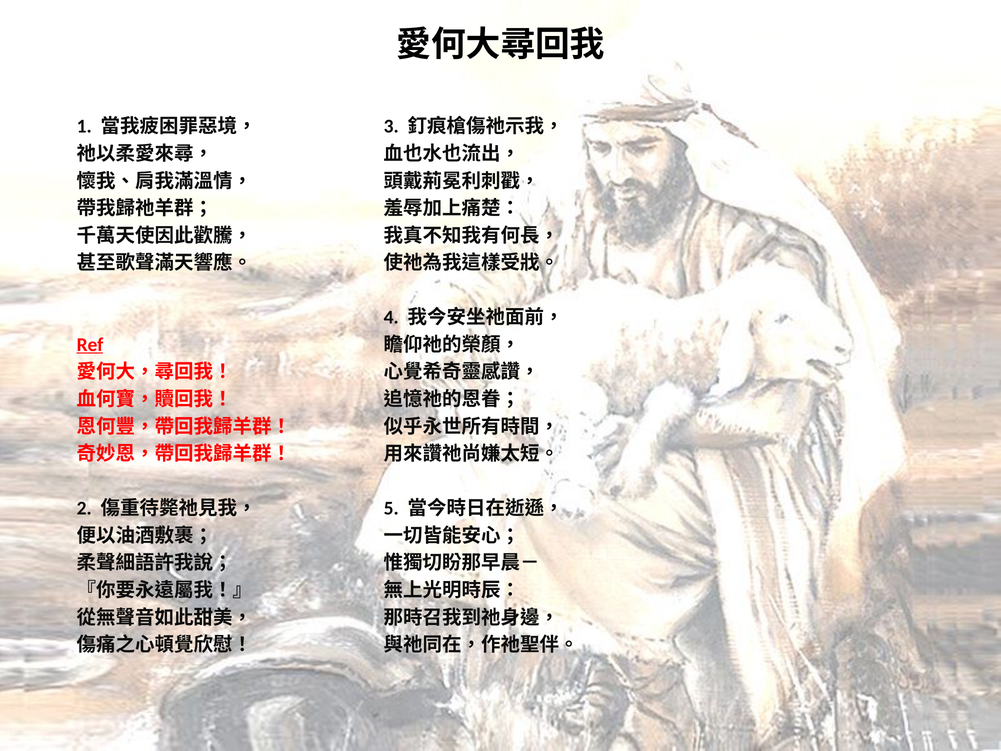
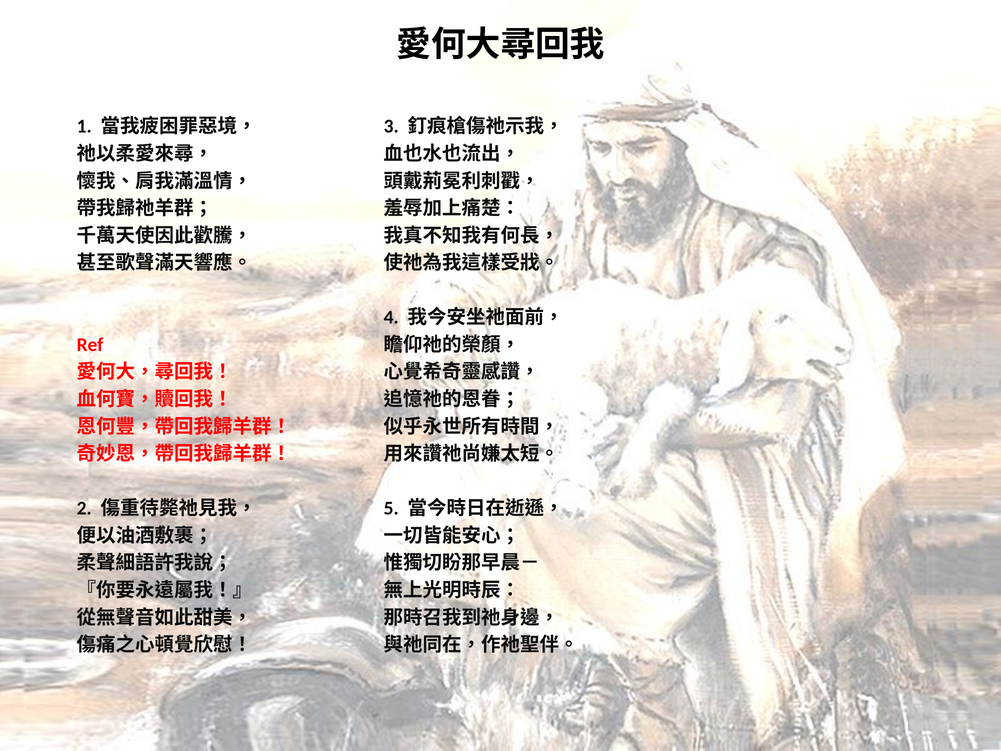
Ref underline: present -> none (90, 345)
